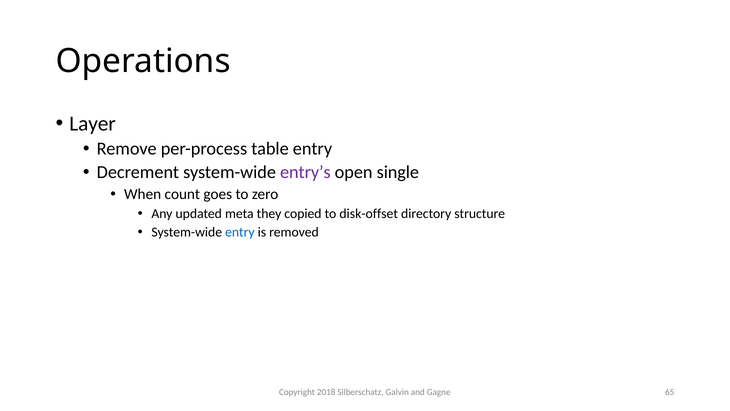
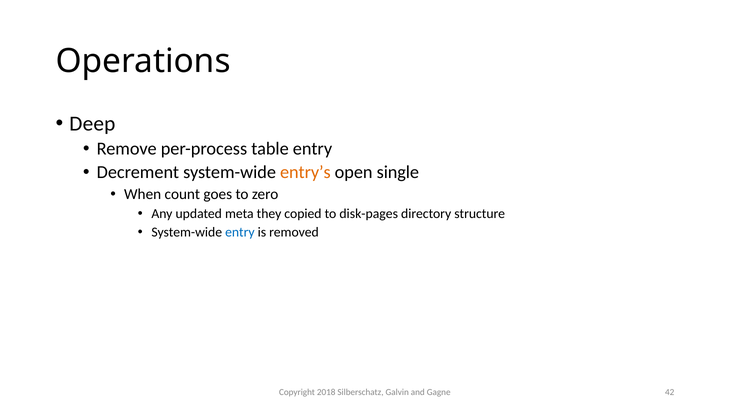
Layer: Layer -> Deep (92, 123)
entry’s colour: purple -> orange (305, 172)
disk-offset: disk-offset -> disk-pages (369, 213)
65: 65 -> 42 (670, 392)
